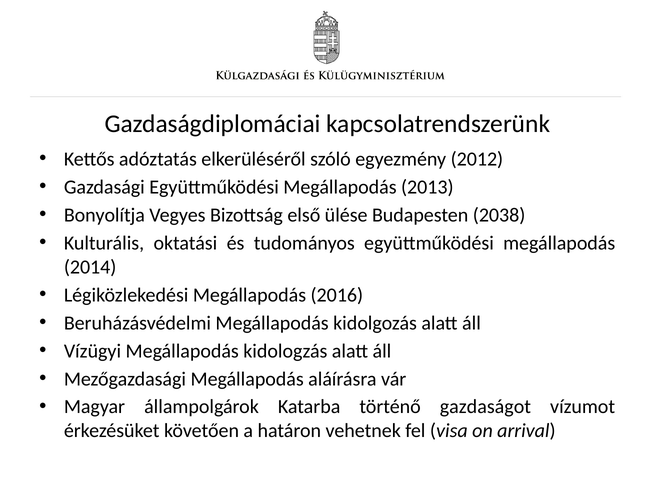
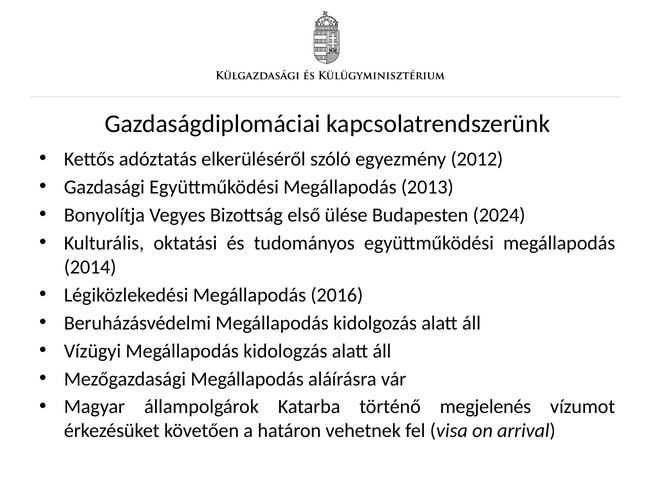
2038: 2038 -> 2024 (499, 215)
gazdaságot: gazdaságot -> megjelenés (485, 407)
